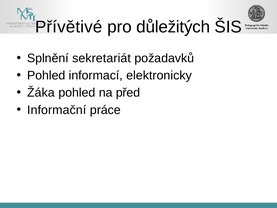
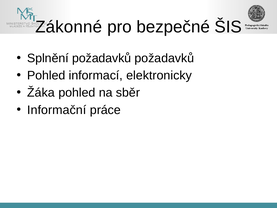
Přívětivé: Přívětivé -> Zákonné (69, 27)
důležitých: důležitých -> bezpečné (173, 27)
Splnění sekretariát: sekretariát -> požadavků (102, 58)
před: před -> sběr (128, 93)
